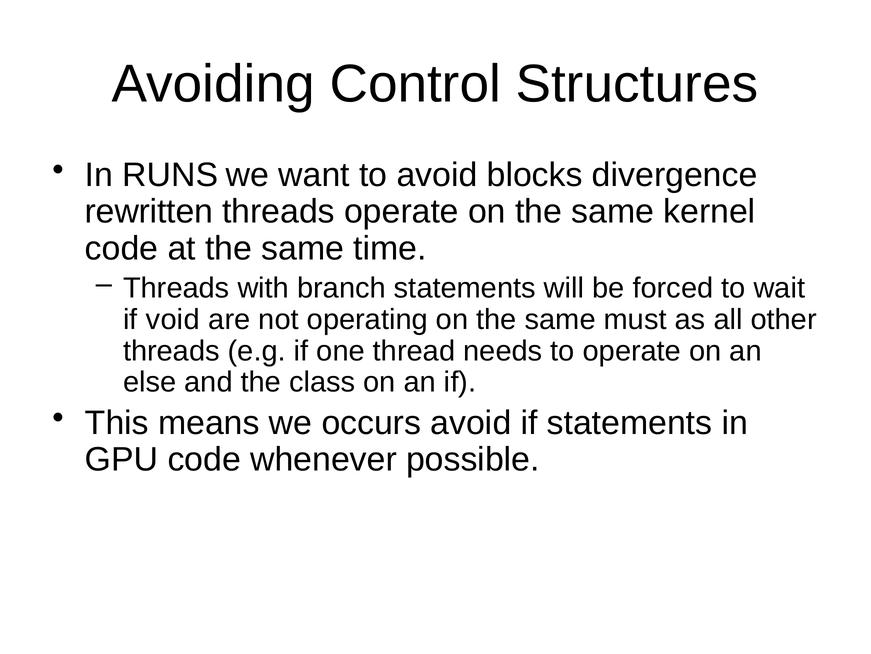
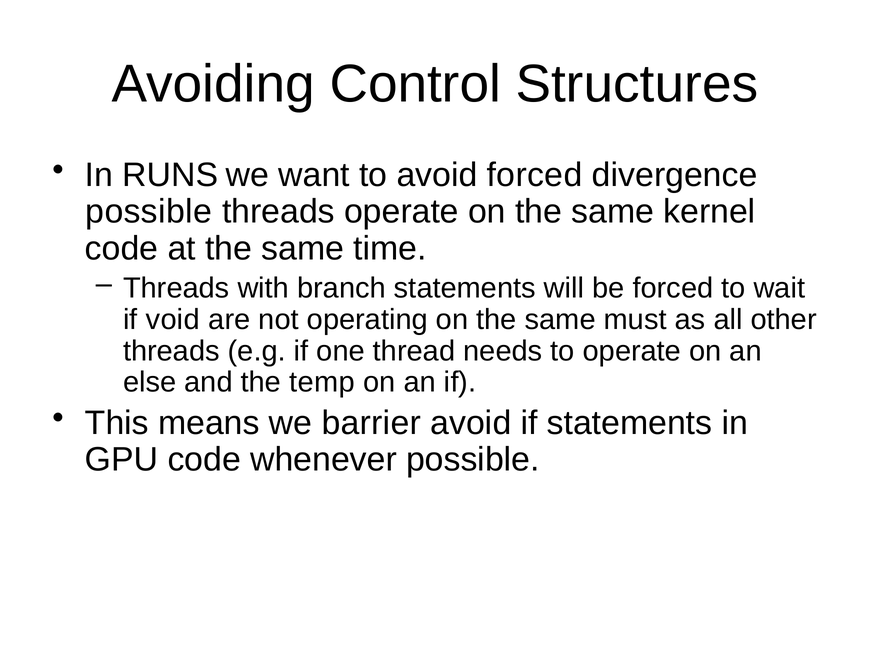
avoid blocks: blocks -> forced (535, 175)
rewritten: rewritten -> possible (149, 211)
class: class -> temp (322, 382)
occurs: occurs -> barrier (371, 423)
